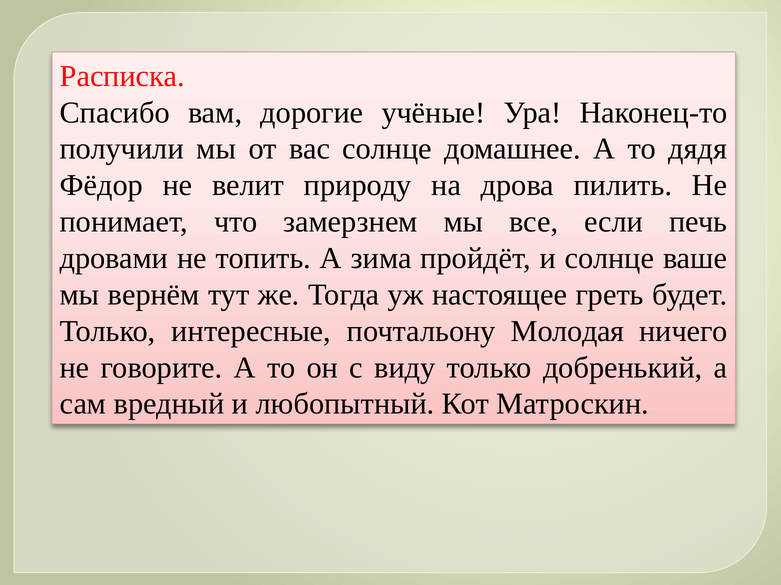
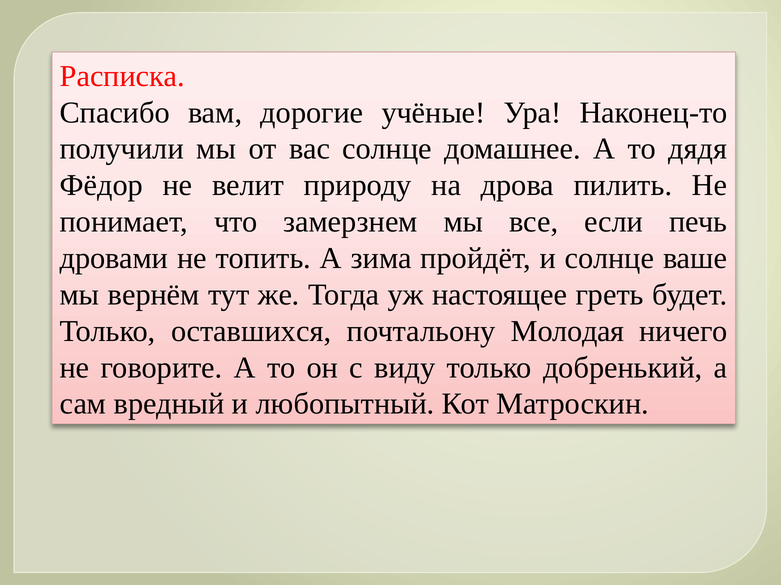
интересные: интересные -> оставшихся (251, 331)
